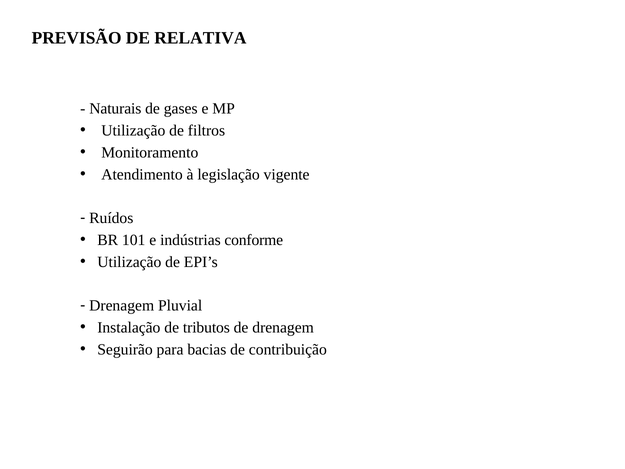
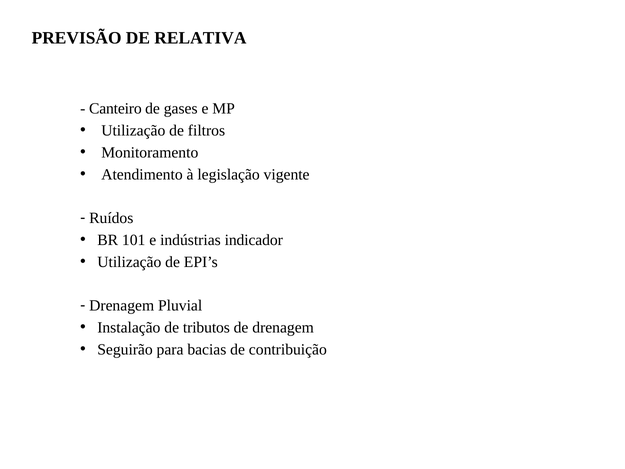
Naturais: Naturais -> Canteiro (115, 109)
conforme: conforme -> indicador (254, 240)
